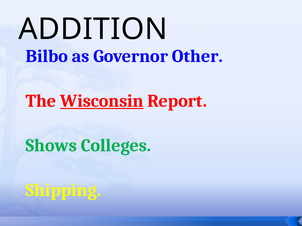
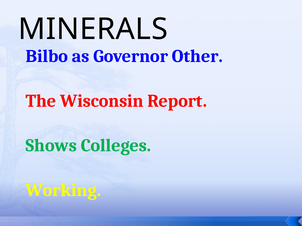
ADDITION: ADDITION -> MINERALS (93, 29)
Wisconsin underline: present -> none (102, 101)
Shipping: Shipping -> Working (63, 190)
